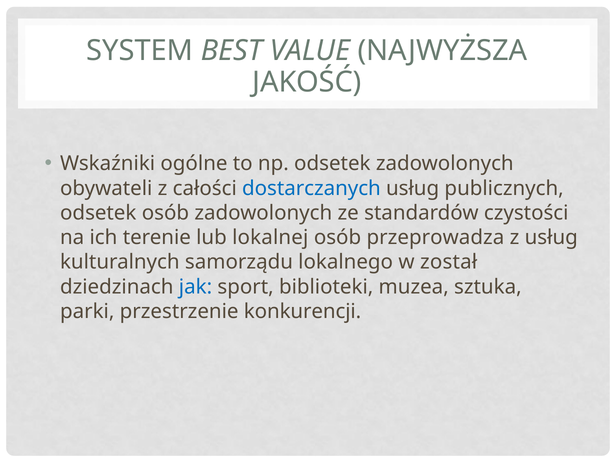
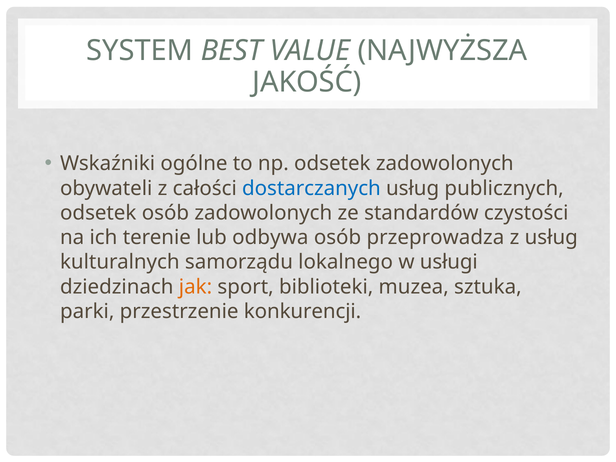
lokalnej: lokalnej -> odbywa (270, 238)
został: został -> usługi (449, 262)
jak colour: blue -> orange (195, 287)
